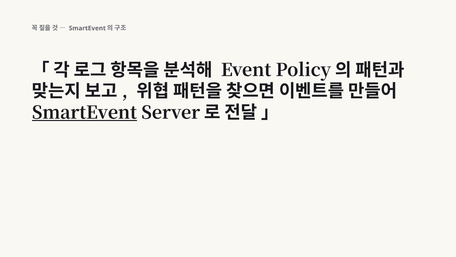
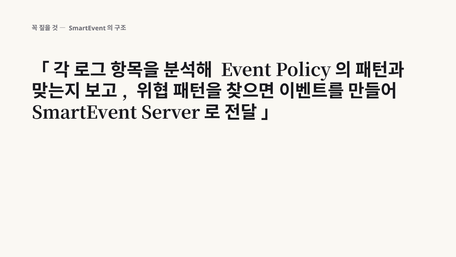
SmartEvent underline: present -> none (84, 113)
